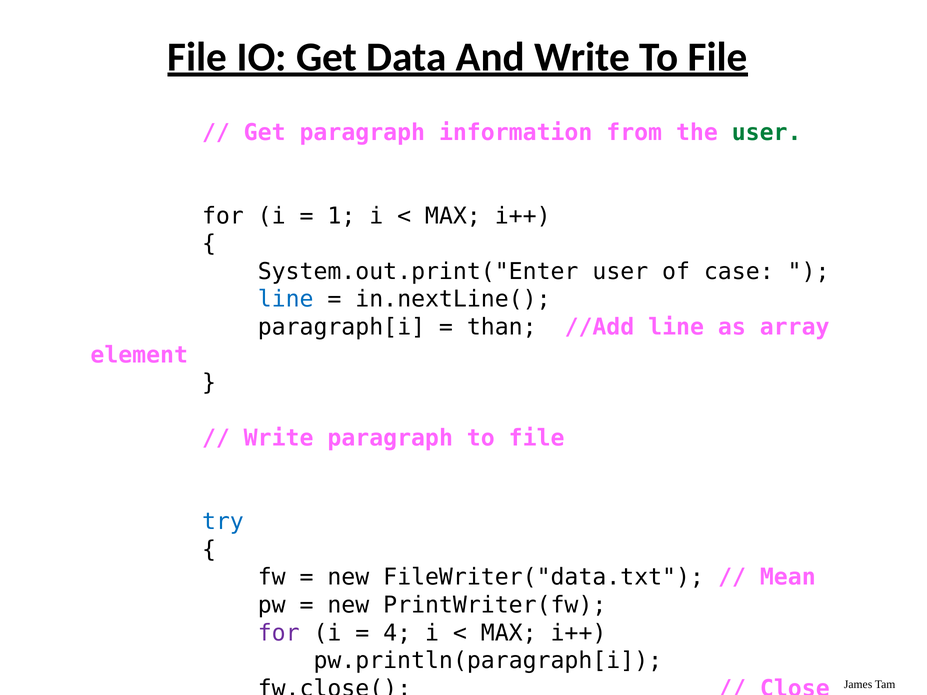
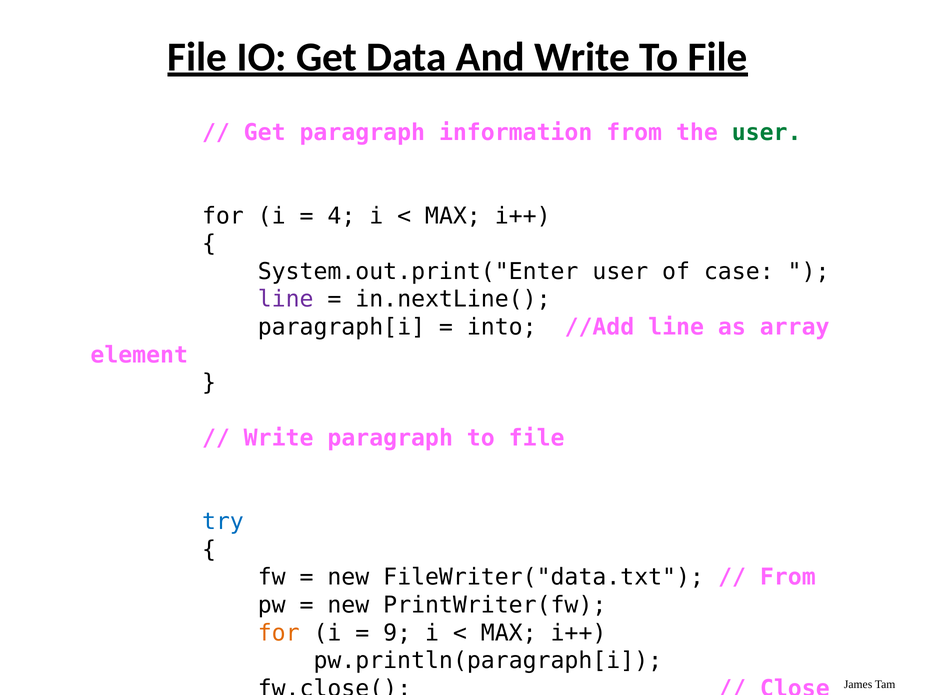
1: 1 -> 4 (341, 216)
line colour: blue -> purple (286, 299)
than: than -> into (502, 327)
Mean: Mean -> From (788, 577)
for colour: purple -> orange (279, 633)
4: 4 -> 9 (397, 633)
